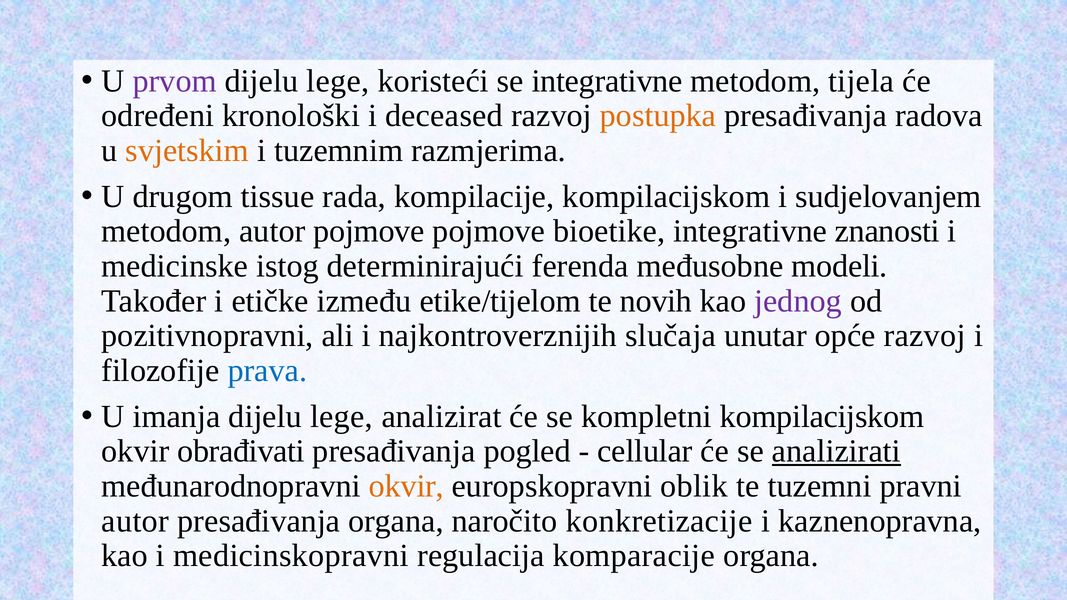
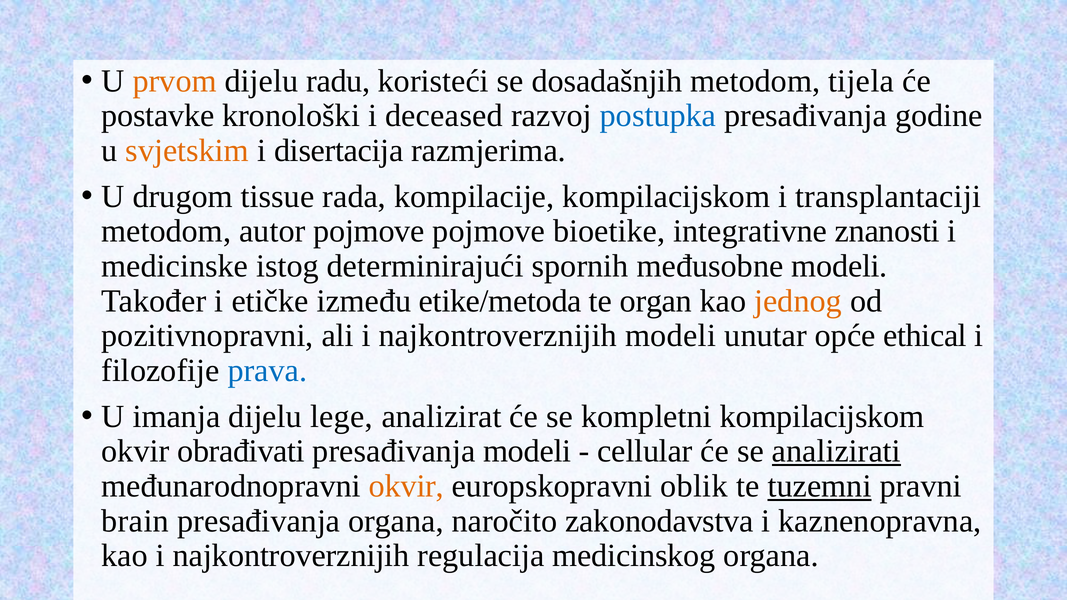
prvom colour: purple -> orange (175, 81)
lege: lege -> radu (338, 81)
se integrativne: integrativne -> dosadašnjih (607, 81)
određeni: određeni -> postavke (158, 116)
postupka colour: orange -> blue (658, 116)
radova: radova -> godine (939, 116)
tuzemnim: tuzemnim -> disertacija (339, 151)
sudjelovanjem: sudjelovanjem -> transplantaciji (888, 197)
ferenda: ferenda -> spornih (580, 266)
etike/tijelom: etike/tijelom -> etike/metoda (500, 301)
novih: novih -> organ (656, 301)
jednog colour: purple -> orange (798, 301)
najkontroverznijih slučaja: slučaja -> modeli (671, 336)
opće razvoj: razvoj -> ethical (925, 336)
presađivanja pogled: pogled -> modeli (527, 451)
tuzemni underline: none -> present (820, 486)
autor: autor -> brain (135, 521)
konkretizacije: konkretizacije -> zakonodavstva (659, 521)
kao i medicinskopravni: medicinskopravni -> najkontroverznijih (291, 556)
komparacije: komparacije -> medicinskog (634, 556)
